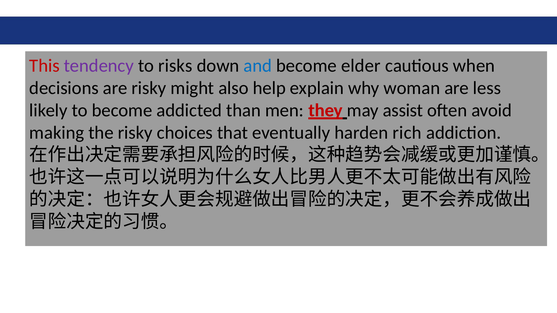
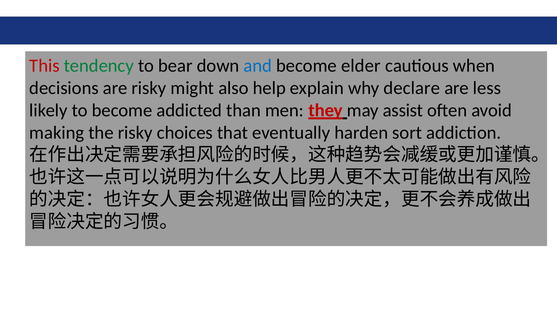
tendency colour: purple -> green (99, 66)
to risks: risks -> bear (175, 66)
woman: woman -> declare (412, 88)
rich: rich -> sort (407, 133)
